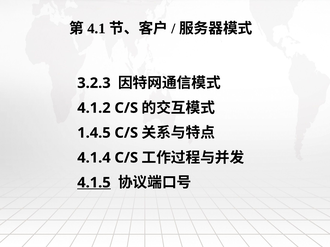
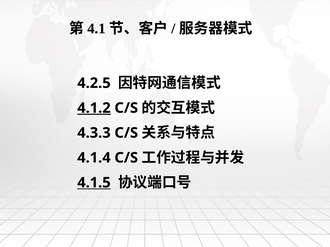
3.2.3: 3.2.3 -> 4.2.5 (94, 83)
4.1.2 underline: none -> present (94, 108)
1.4.5: 1.4.5 -> 4.3.3 (94, 133)
